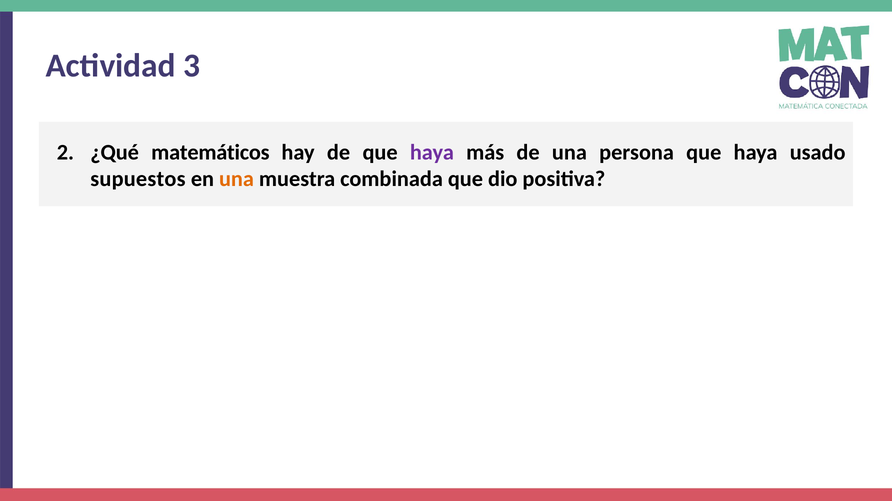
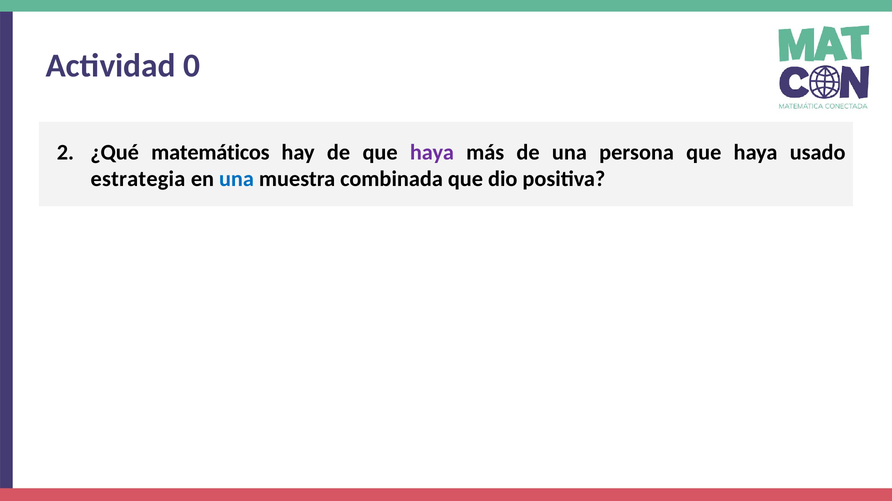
3: 3 -> 0 (192, 66)
supuestos: supuestos -> estrategia (138, 179)
una colour: orange -> blue (236, 179)
